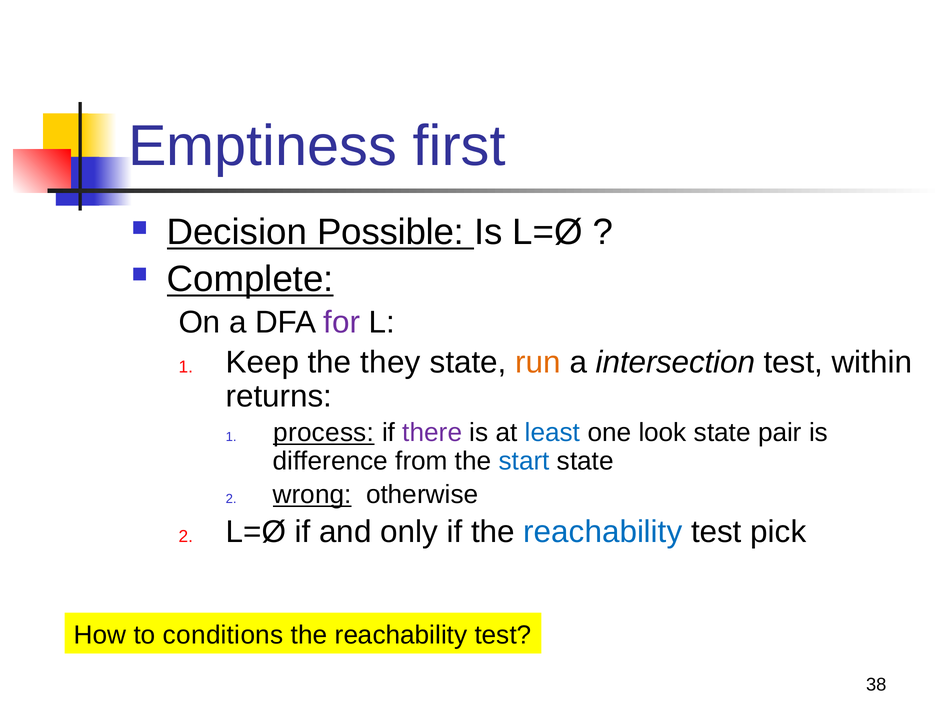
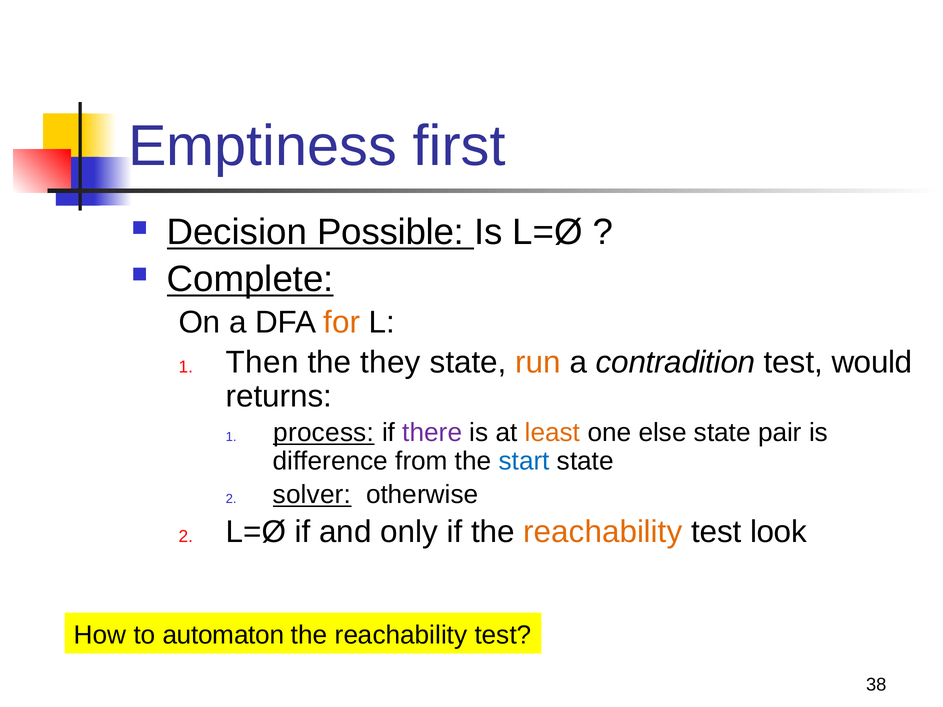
for colour: purple -> orange (342, 322)
Keep: Keep -> Then (262, 363)
intersection: intersection -> contradition (676, 363)
within: within -> would (872, 363)
least colour: blue -> orange (553, 433)
look: look -> else (663, 433)
wrong: wrong -> solver (312, 495)
reachability colour: blue -> orange (603, 532)
pick: pick -> look (779, 532)
conditions: conditions -> automaton (223, 635)
